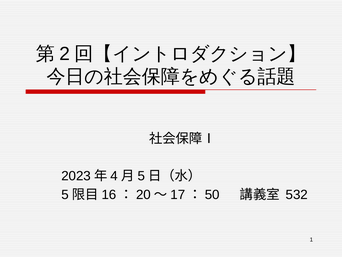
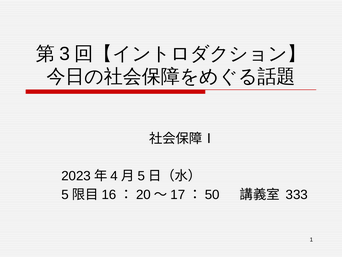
2: 2 -> 3 (65, 54)
532: 532 -> 333 (297, 194)
